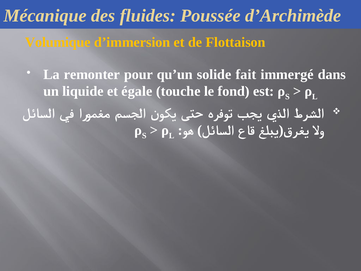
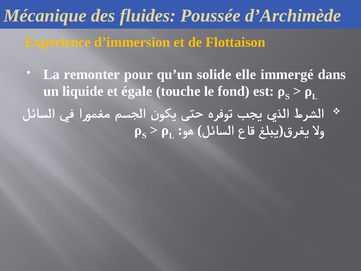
Volumique: Volumique -> Expérience (58, 42)
fait: fait -> elle (246, 74)
